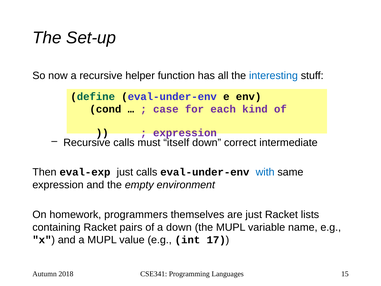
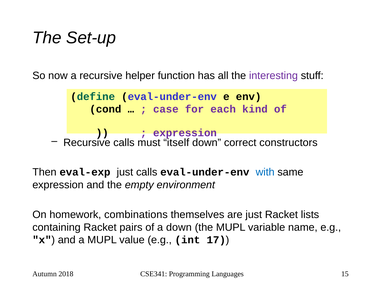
interesting colour: blue -> purple (273, 76)
intermediate: intermediate -> constructors (288, 142)
programmers: programmers -> combinations (136, 214)
